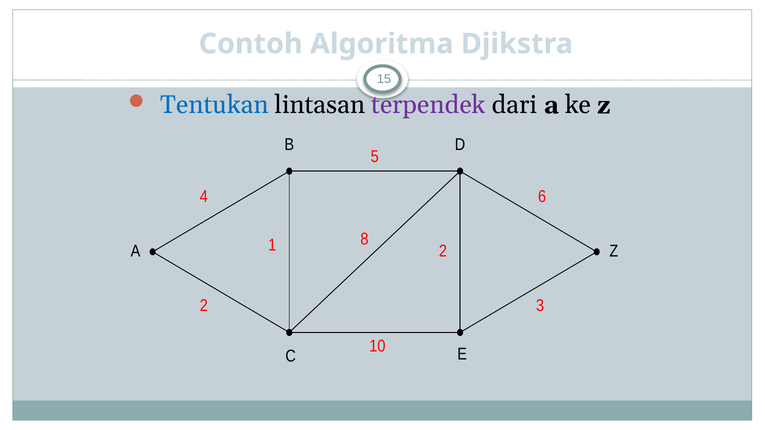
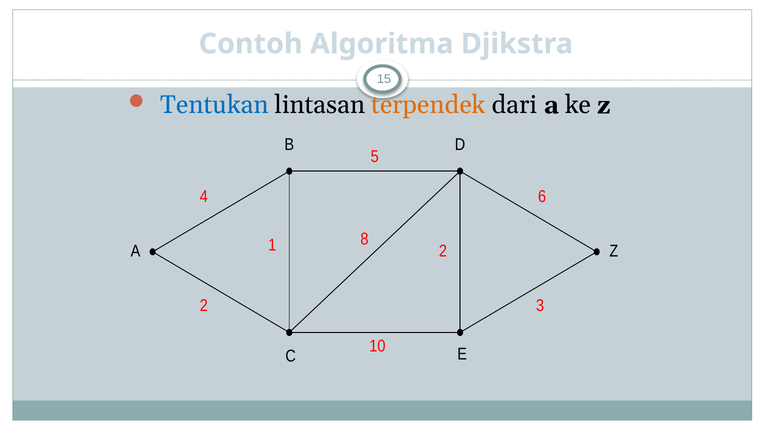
terpendek colour: purple -> orange (428, 105)
